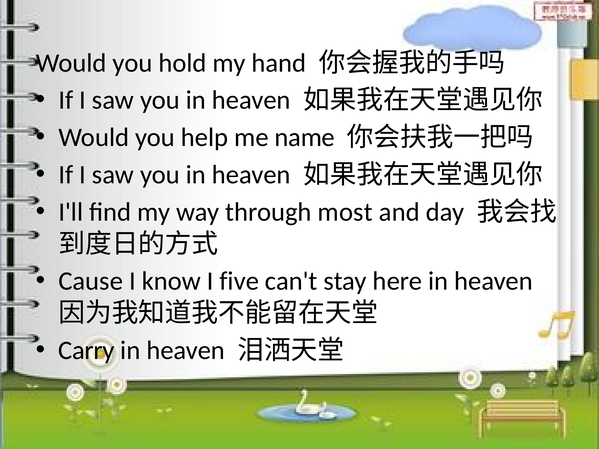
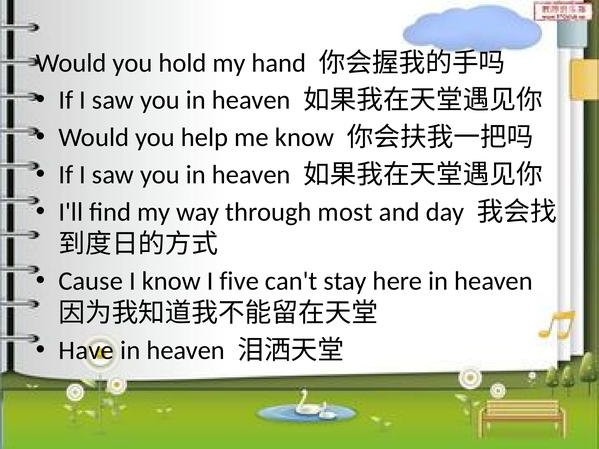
me name: name -> know (305, 138)
Carry: Carry -> Have (86, 351)
